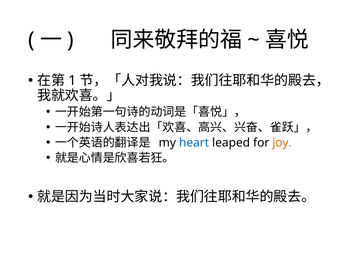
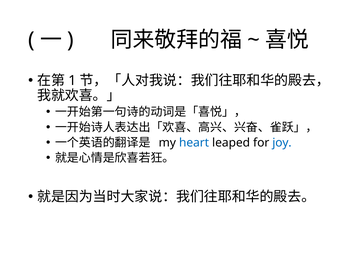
joy colour: orange -> blue (282, 143)
